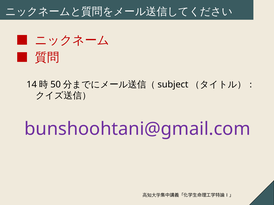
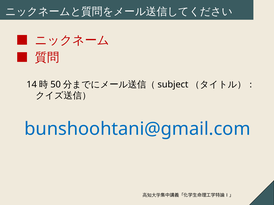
bunshoohtani@gmail.com colour: purple -> blue (137, 129)
